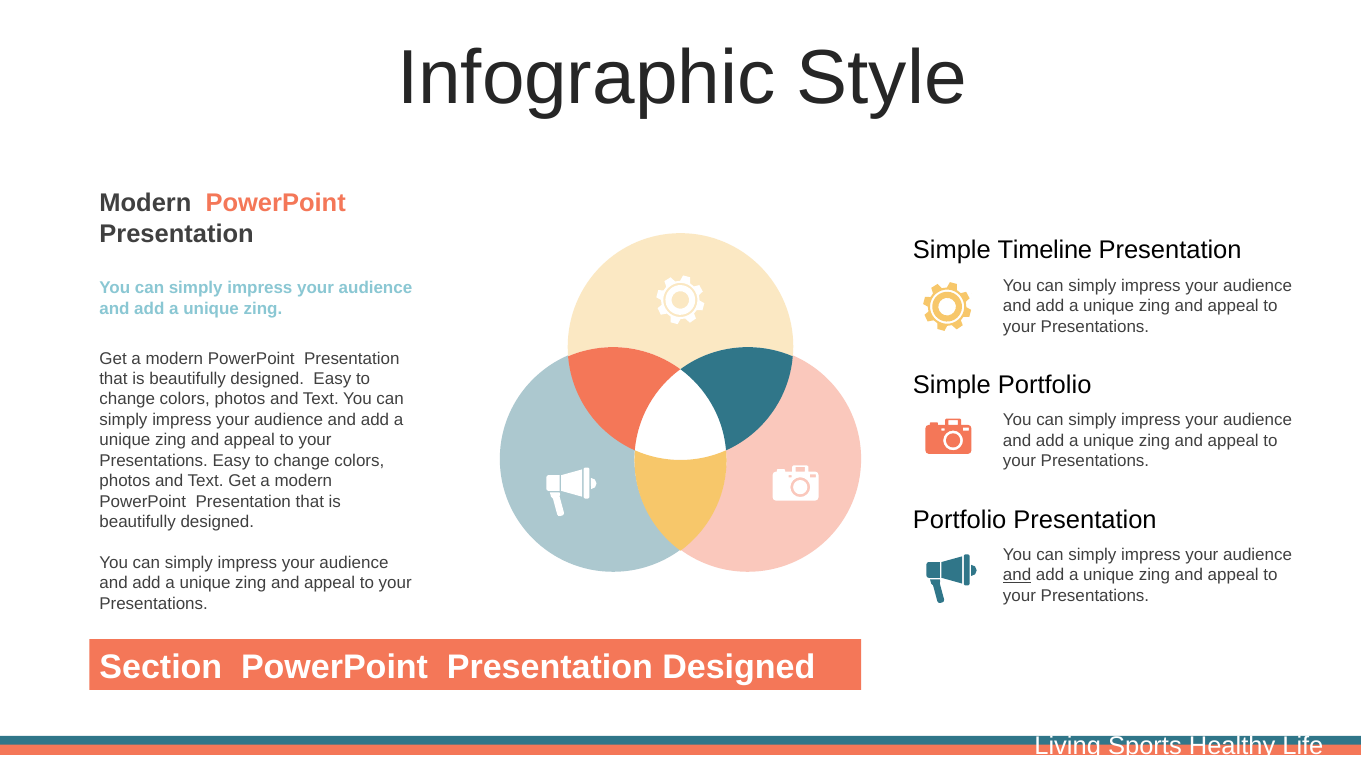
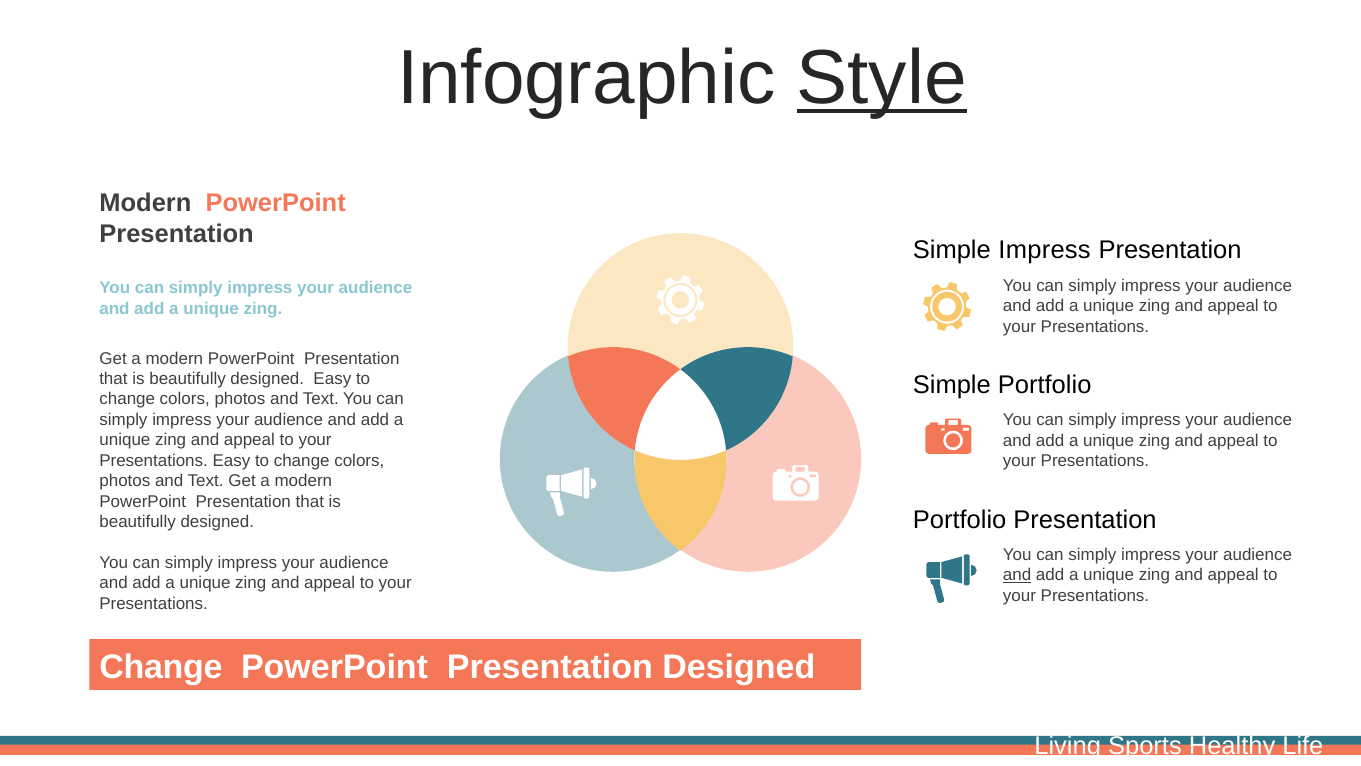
Style underline: none -> present (882, 78)
Simple Timeline: Timeline -> Impress (1045, 250)
Section: Section -> Change (161, 667)
